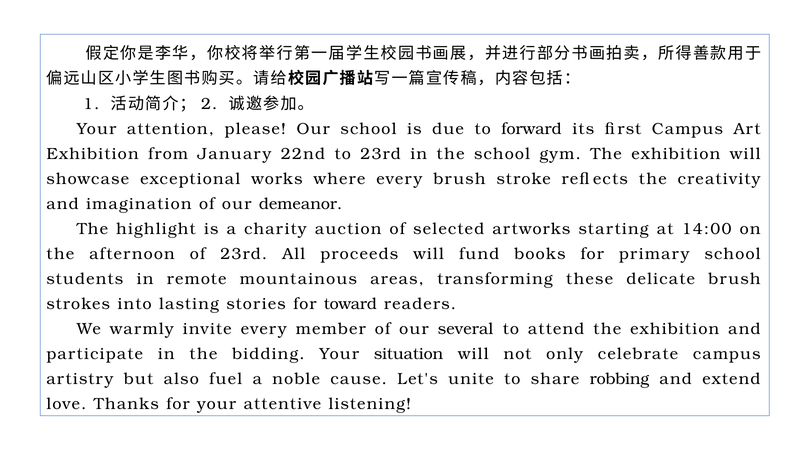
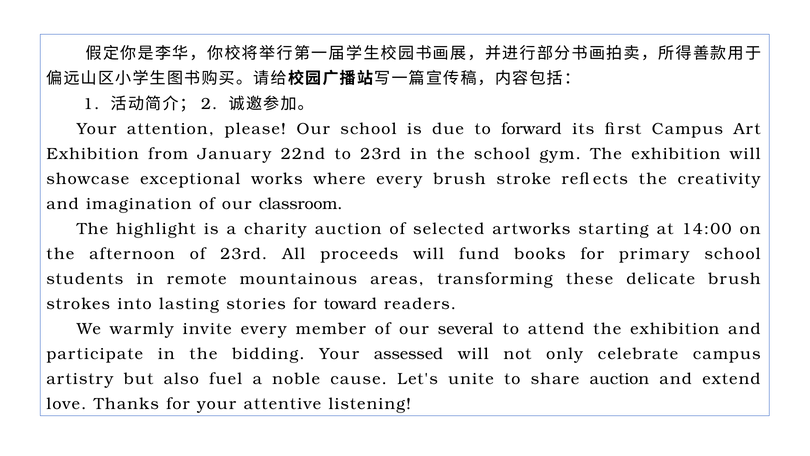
demeanor: demeanor -> classroom (301, 204)
situation: situation -> assessed (409, 354)
share robbing: robbing -> auction (619, 379)
